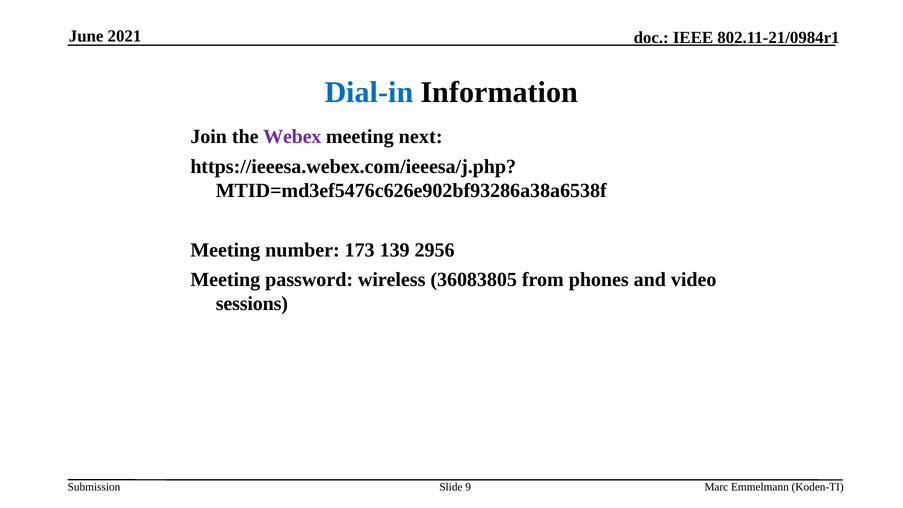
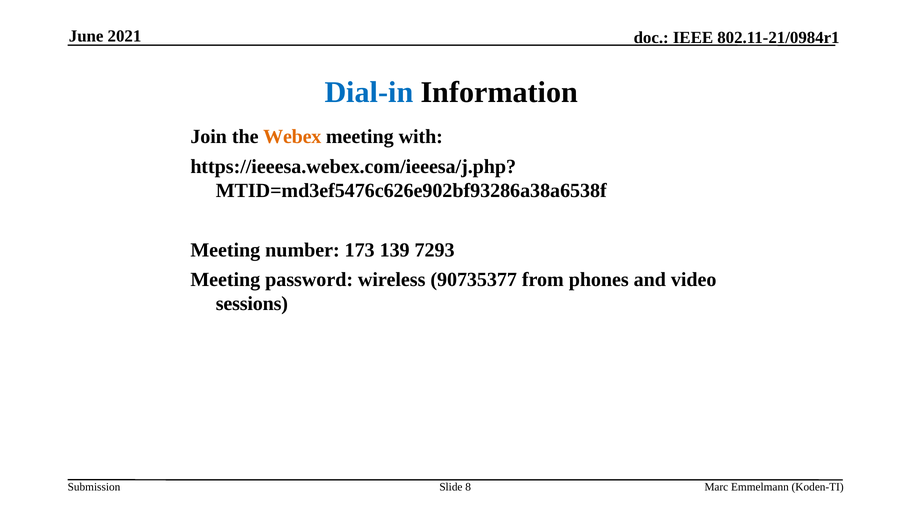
Webex colour: purple -> orange (292, 137)
next: next -> with (421, 137)
2956: 2956 -> 7293 (435, 250)
36083805: 36083805 -> 90735377 (474, 280)
9: 9 -> 8 (468, 487)
